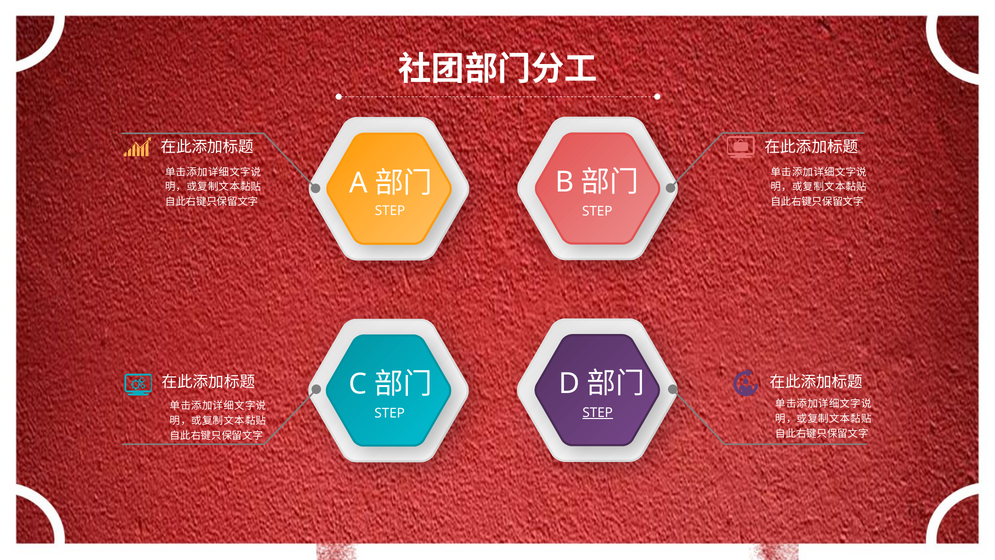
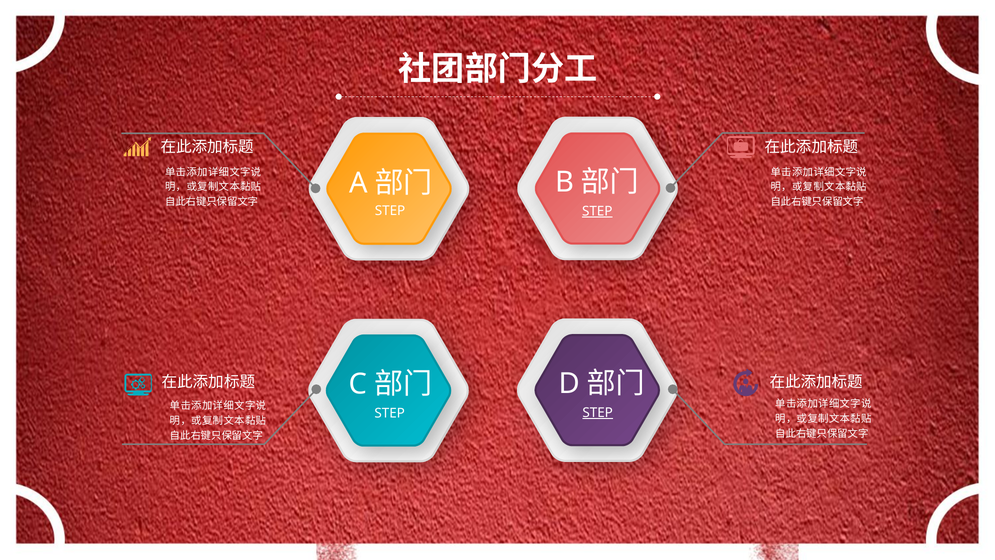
STEP underline: none -> present (597, 211)
